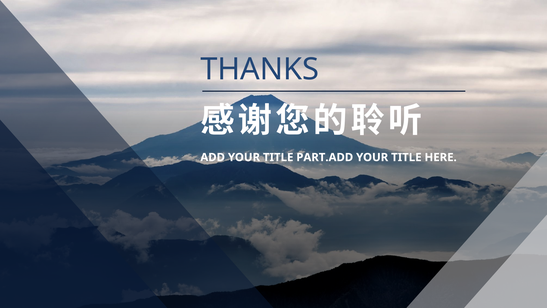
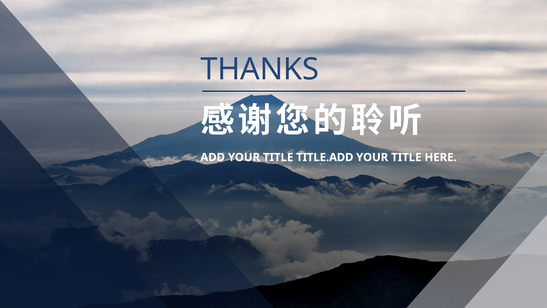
PART.ADD: PART.ADD -> TITLE.ADD (325, 157)
